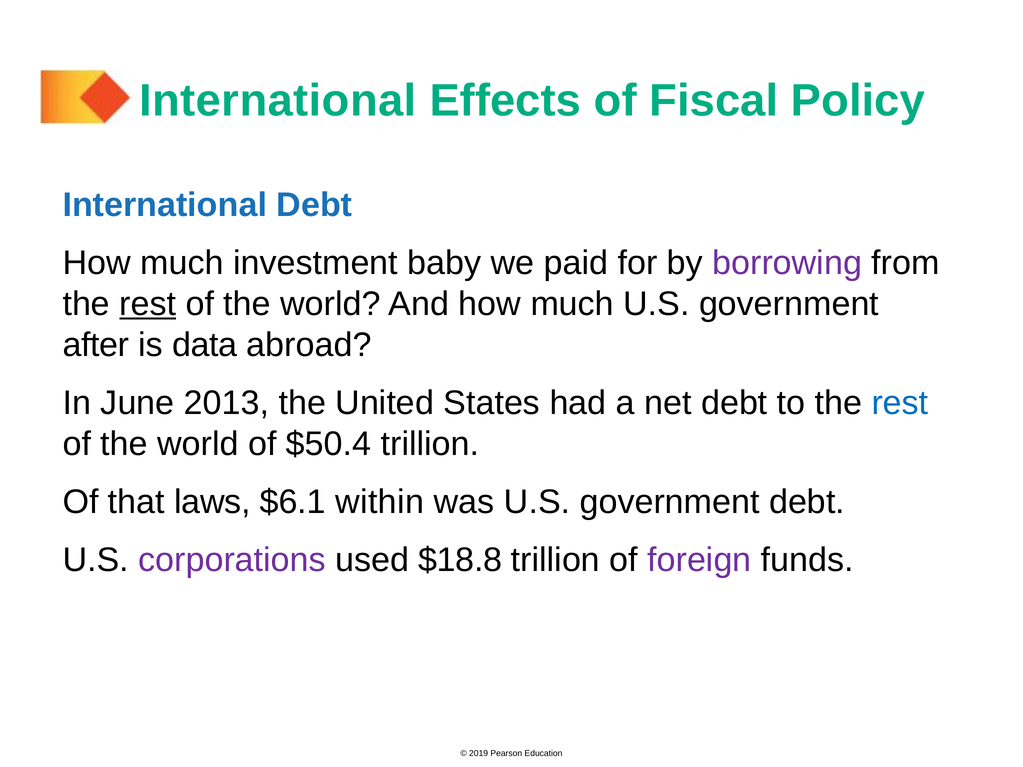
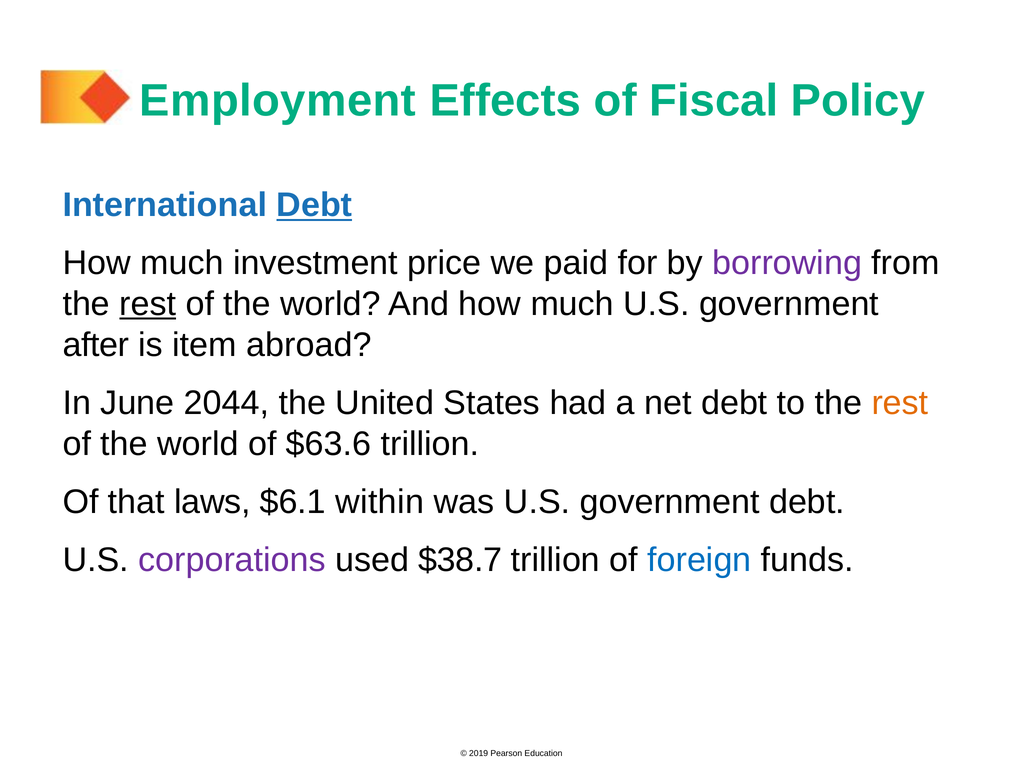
International: International -> Employment (278, 101)
Debt underline: none -> present (314, 205)
baby: baby -> price (444, 263)
data: data -> item (205, 345)
2013: 2013 -> 2044 (226, 403)
rest colour: blue -> orange (900, 403)
$50.4: $50.4 -> $63.6 (329, 444)
$18.8: $18.8 -> $38.7 (460, 560)
foreign colour: purple -> blue (699, 560)
